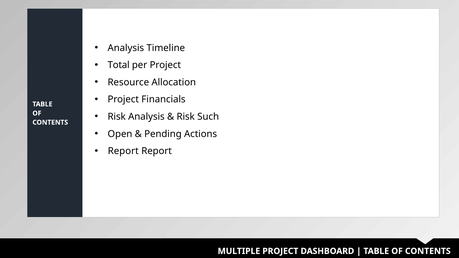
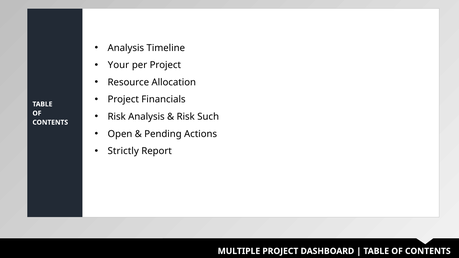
Total: Total -> Your (119, 65)
Report: Report -> Strictly (123, 151)
